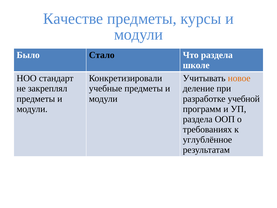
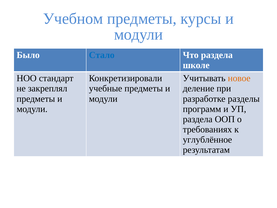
Качестве: Качестве -> Учебном (73, 19)
Стало colour: black -> blue (102, 55)
учебной: учебной -> разделы (244, 99)
